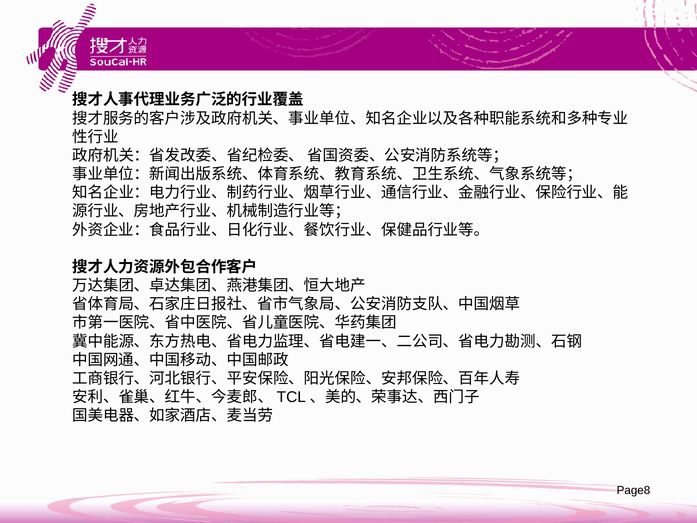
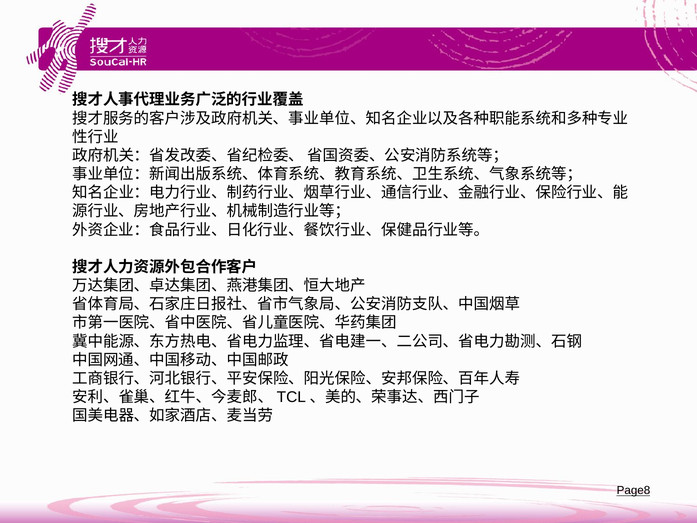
Page8 underline: none -> present (633, 490)
